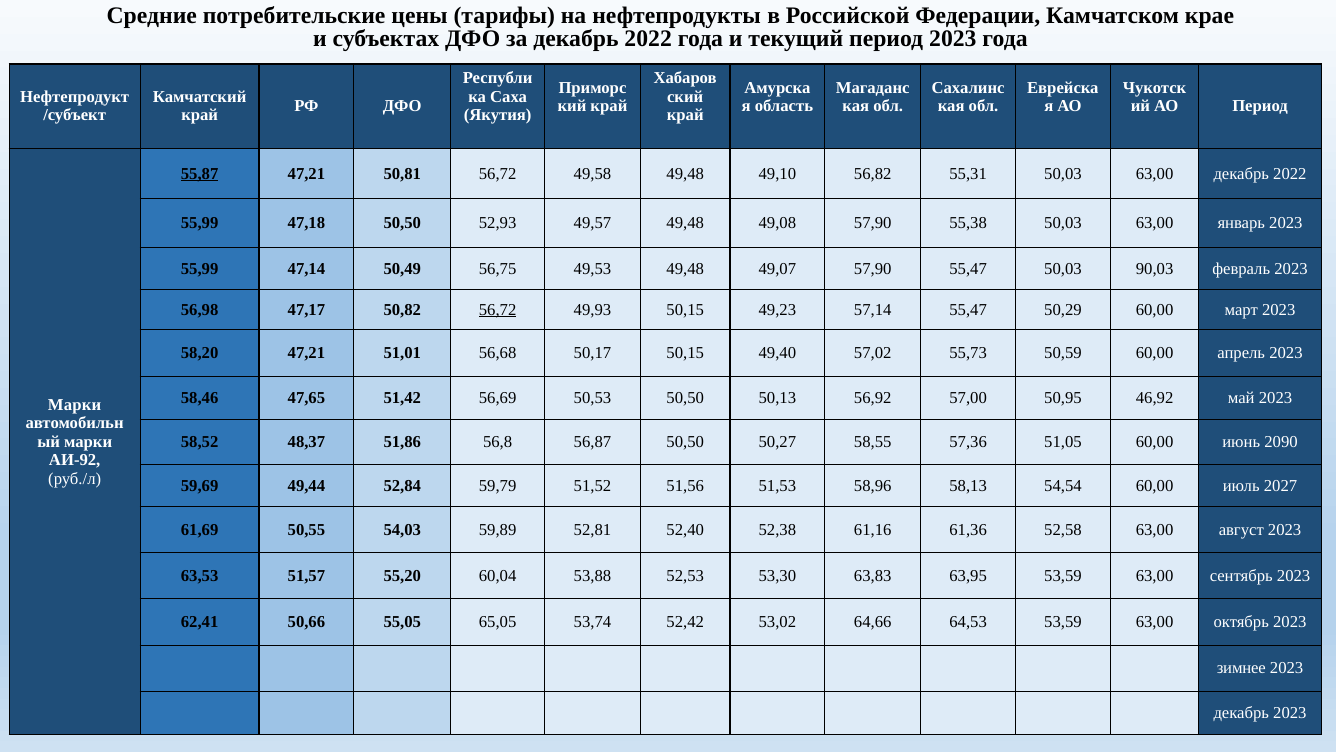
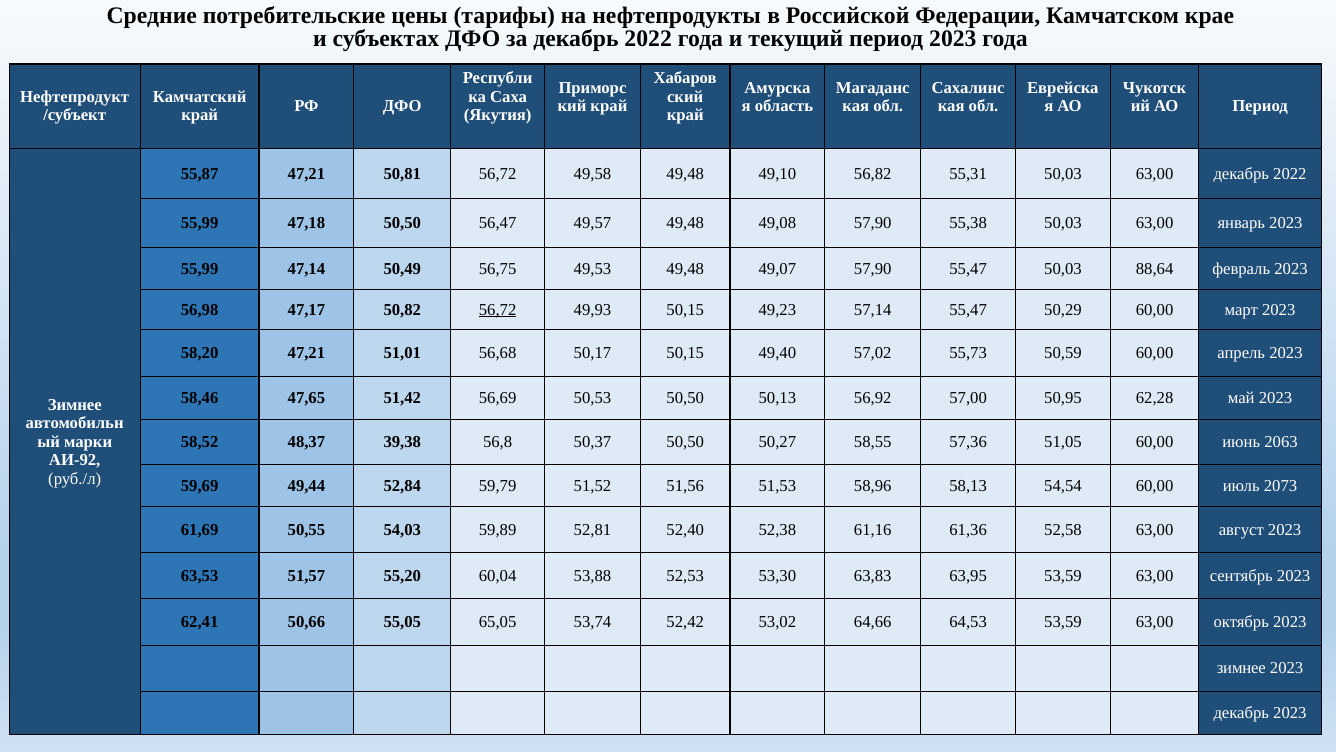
55,87 underline: present -> none (200, 174)
52,93: 52,93 -> 56,47 (498, 223)
90,03: 90,03 -> 88,64 (1155, 269)
46,92: 46,92 -> 62,28 (1155, 398)
Марки: Марки -> Зимнее (75, 404)
51,86: 51,86 -> 39,38 (402, 442)
56,87: 56,87 -> 50,37 (592, 442)
2090: 2090 -> 2063 (1281, 442)
2027: 2027 -> 2073 (1281, 485)
